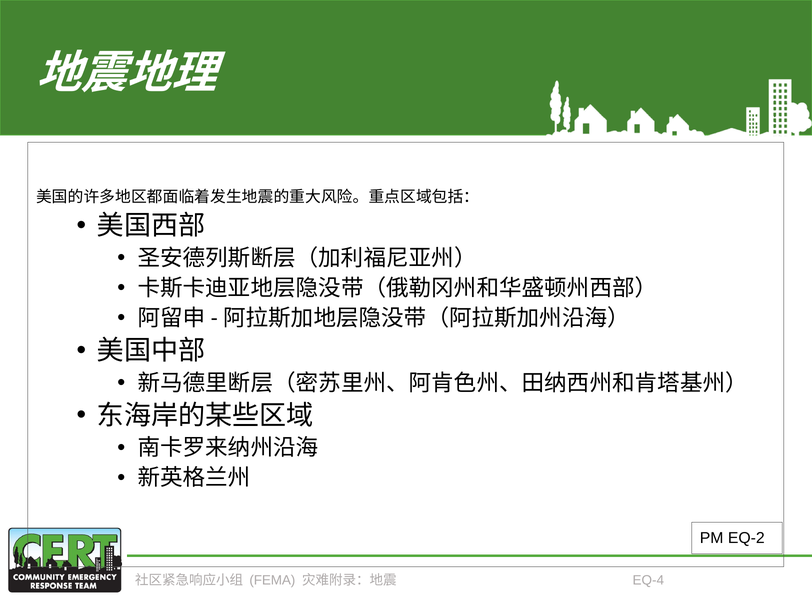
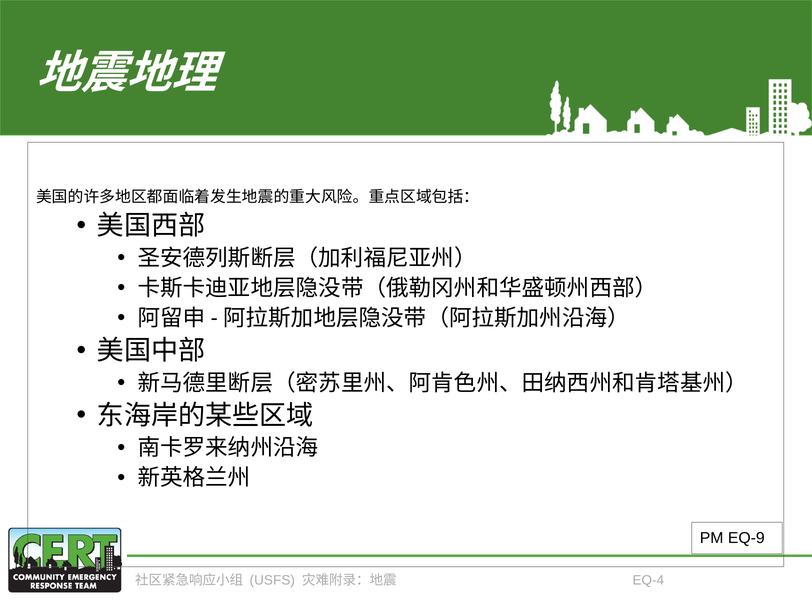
EQ-2: EQ-2 -> EQ-9 (746, 538)
FEMA: FEMA -> USFS (272, 580)
